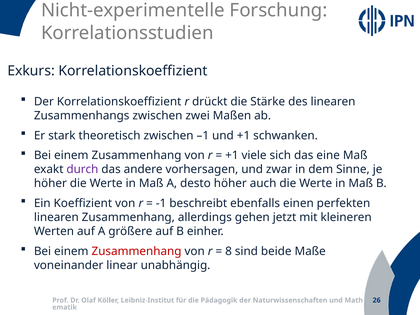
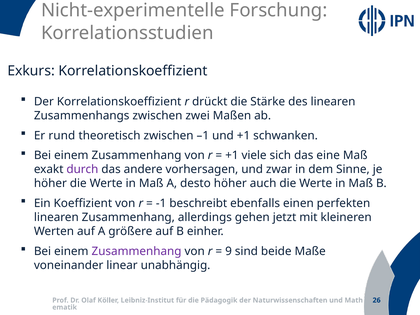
stark: stark -> rund (62, 136)
Zusammenhang colour: red -> purple (137, 251)
8: 8 -> 9 (229, 251)
